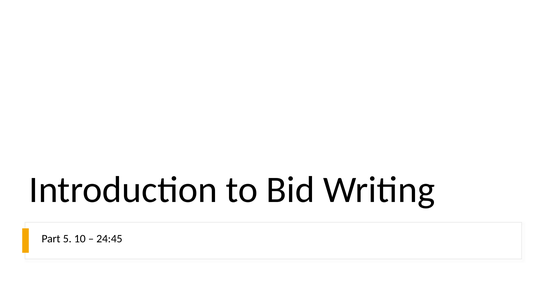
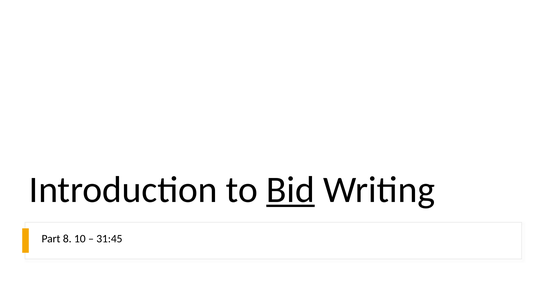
Bid underline: none -> present (290, 190)
5: 5 -> 8 (67, 239)
24:45: 24:45 -> 31:45 (109, 239)
